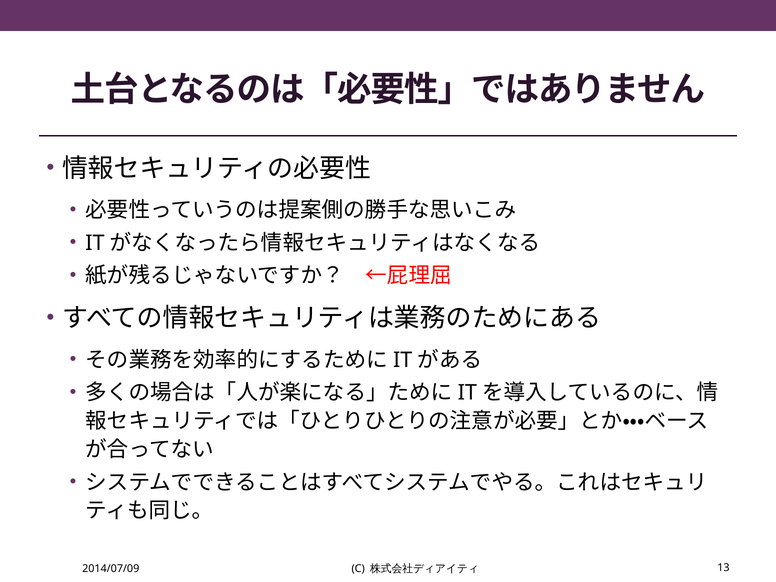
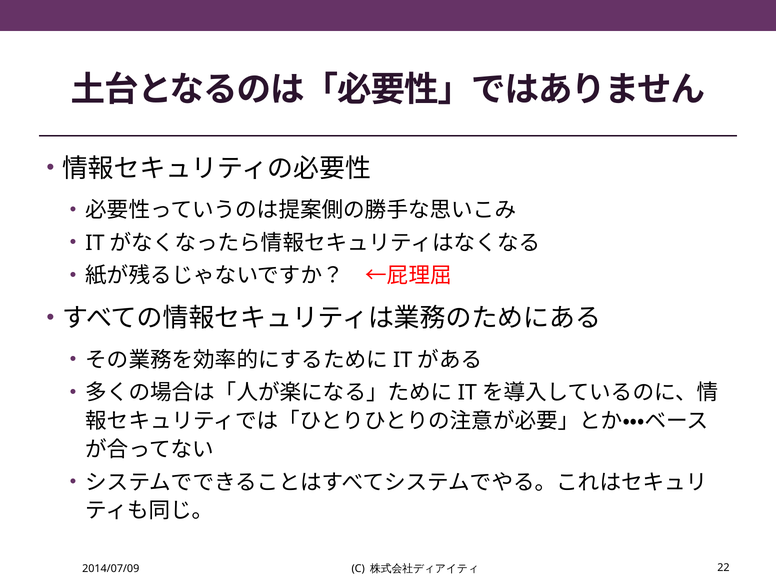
13: 13 -> 22 (723, 568)
